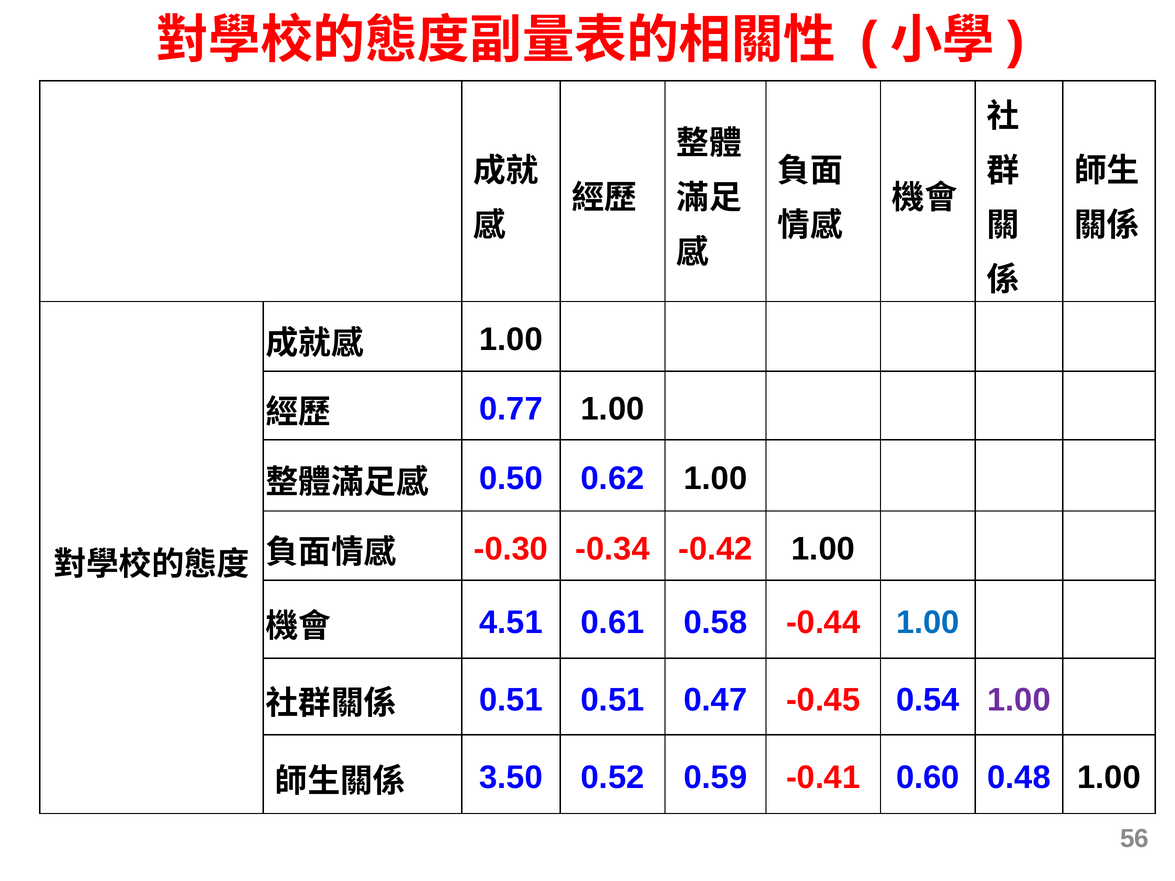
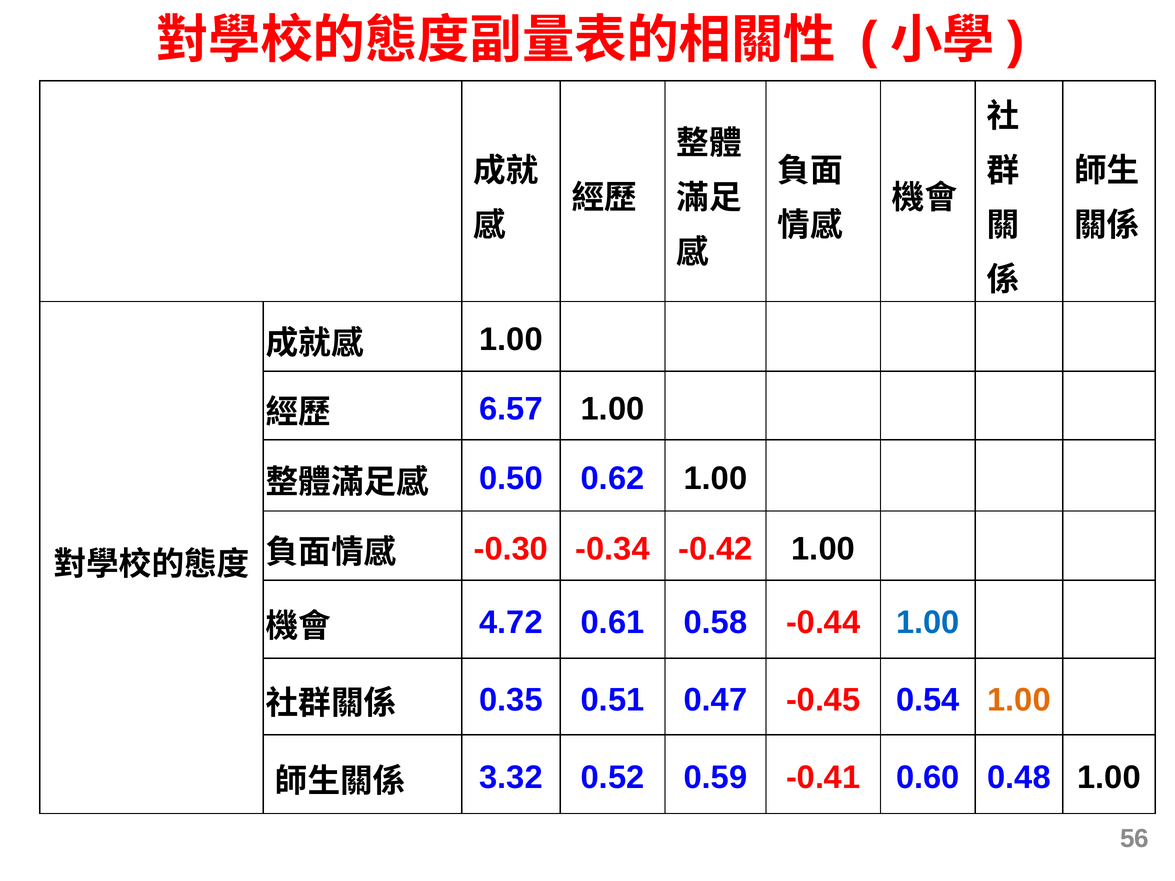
0.77: 0.77 -> 6.57 (511, 409)
4.51: 4.51 -> 4.72 (511, 623)
0.51: 0.51 -> 0.35 (511, 700)
1.00 colour: purple -> orange (1019, 700)
3.50: 3.50 -> 3.32 (511, 778)
